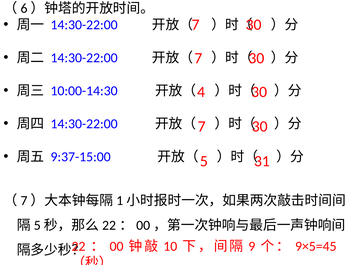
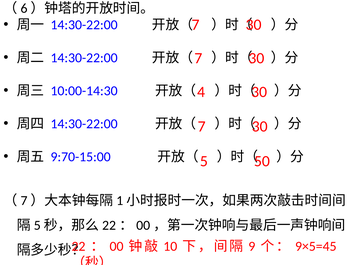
9:37-15:00: 9:37-15:00 -> 9:70-15:00 (81, 157)
31: 31 -> 50 (262, 161)
